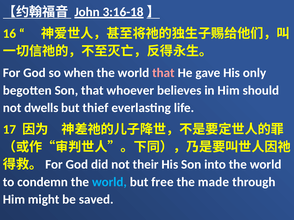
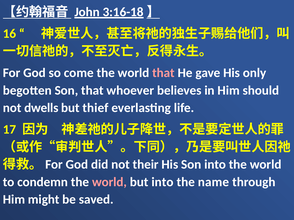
when: when -> come (79, 73)
world colour: light blue -> pink (109, 182)
but free: free -> into (162, 182)
made: made -> name (213, 182)
